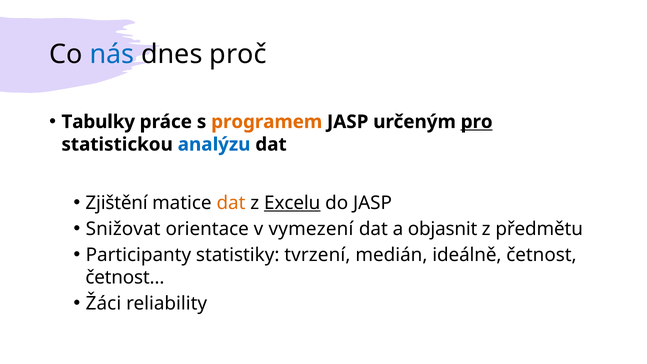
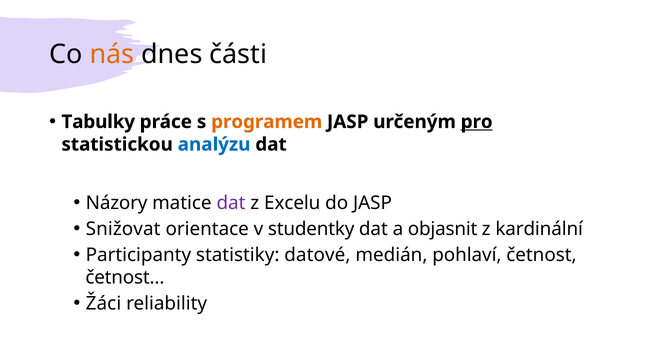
nás colour: blue -> orange (112, 54)
proč: proč -> části (238, 54)
Zjištění: Zjištění -> Názory (117, 203)
dat colour: orange -> purple (231, 203)
Excelu underline: present -> none (292, 203)
vymezení: vymezení -> studentky (311, 229)
předmětu: předmětu -> kardinální (539, 229)
tvrzení: tvrzení -> datové (317, 255)
ideálně: ideálně -> pohlaví (467, 255)
